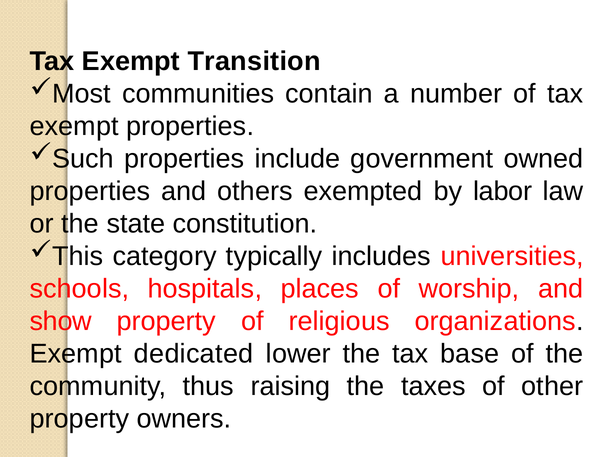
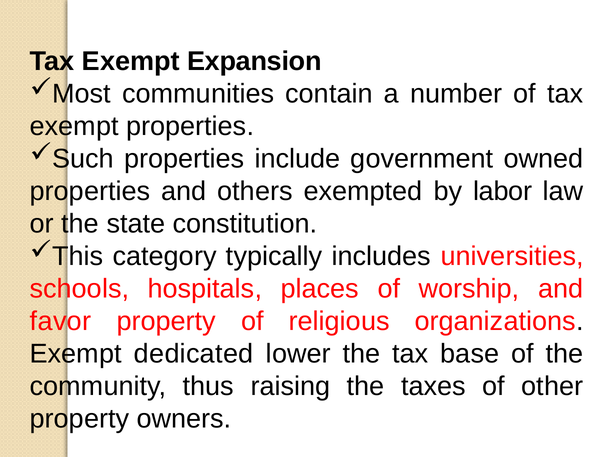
Transition: Transition -> Expansion (254, 61)
show: show -> favor (61, 321)
